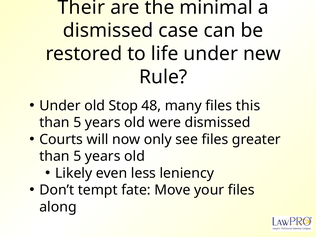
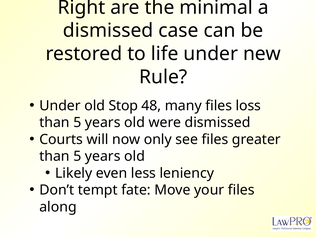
Their: Their -> Right (81, 7)
this: this -> loss (248, 106)
